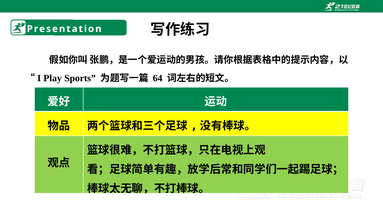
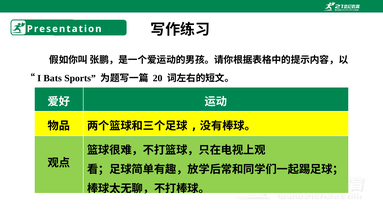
Play: Play -> Bats (53, 78)
64: 64 -> 20 (158, 78)
